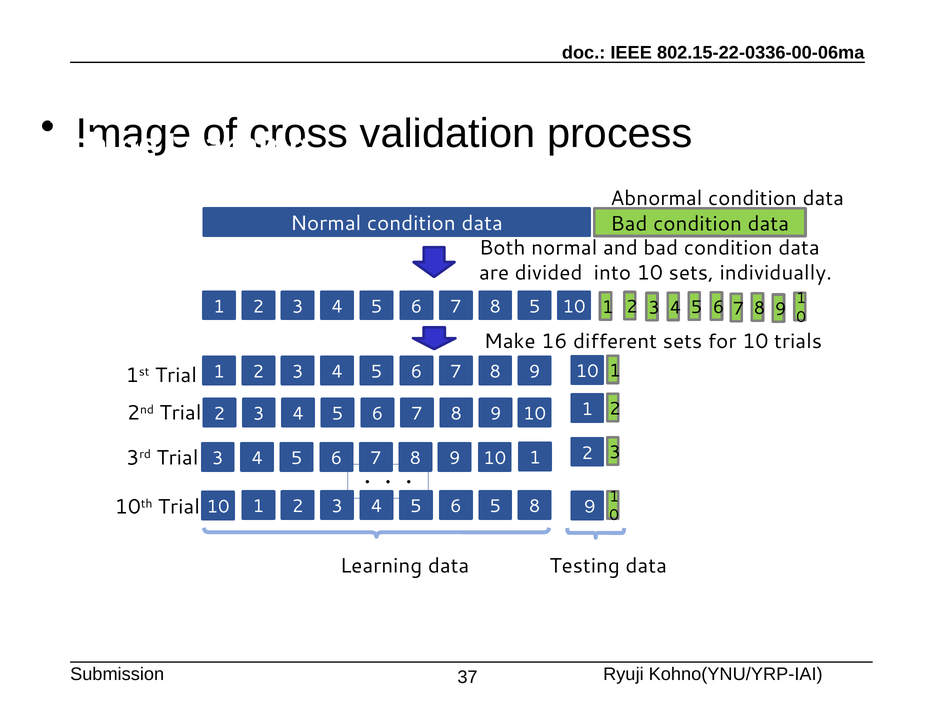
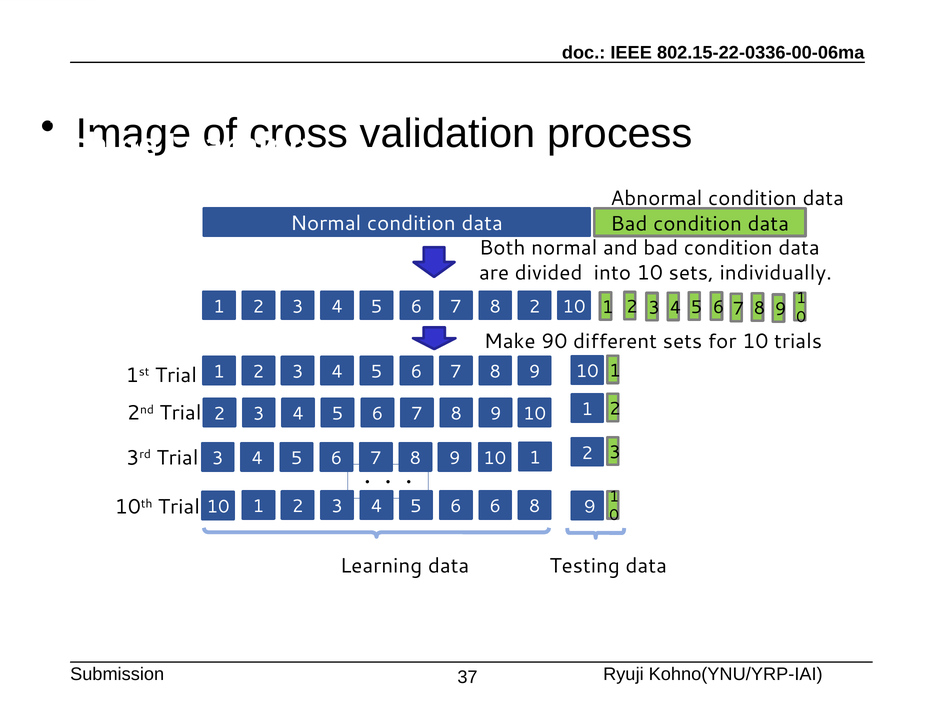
8 5: 5 -> 2 (535, 307)
16: 16 -> 90 (554, 341)
6 5: 5 -> 6 (495, 506)
